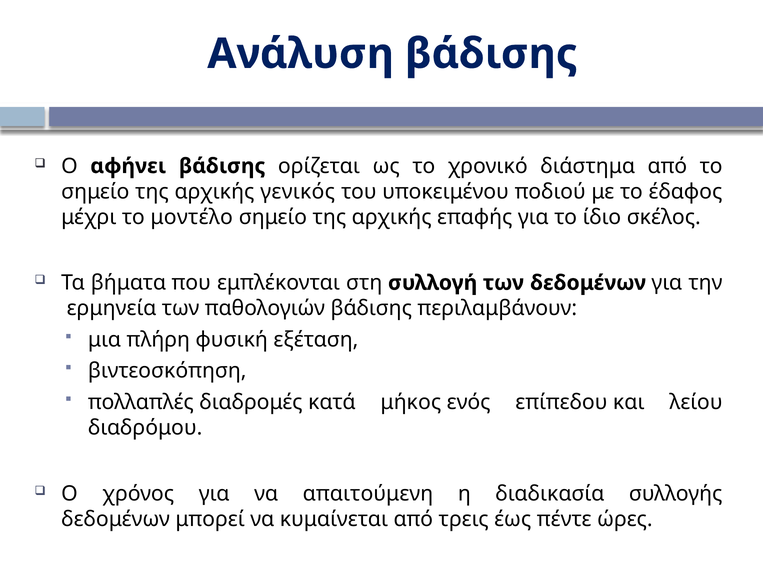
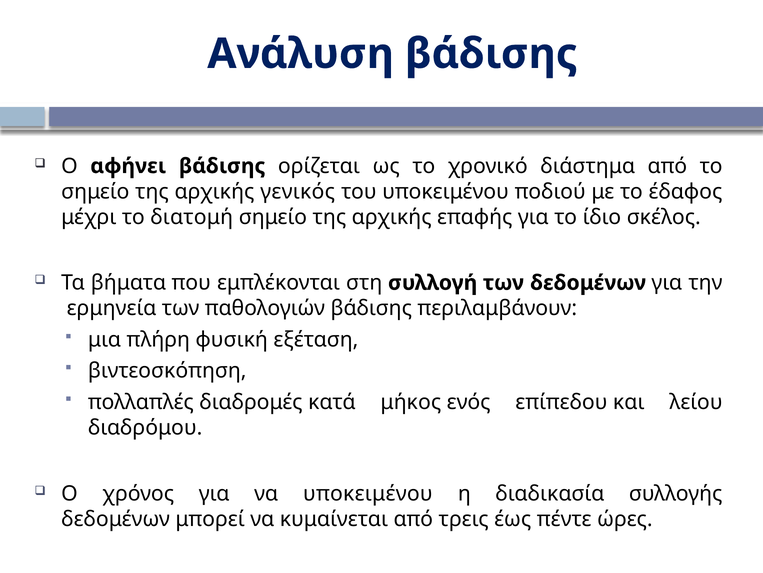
μοντέλο: μοντέλο -> διατομή (192, 217)
να απαιτούμενη: απαιτούμενη -> υποκειμένου (368, 493)
